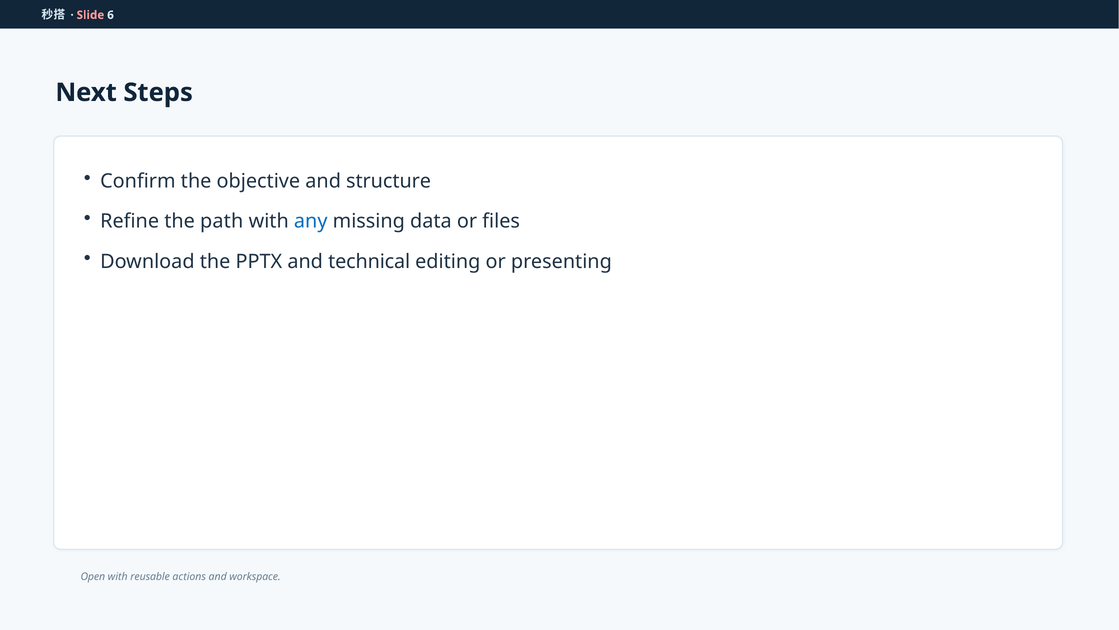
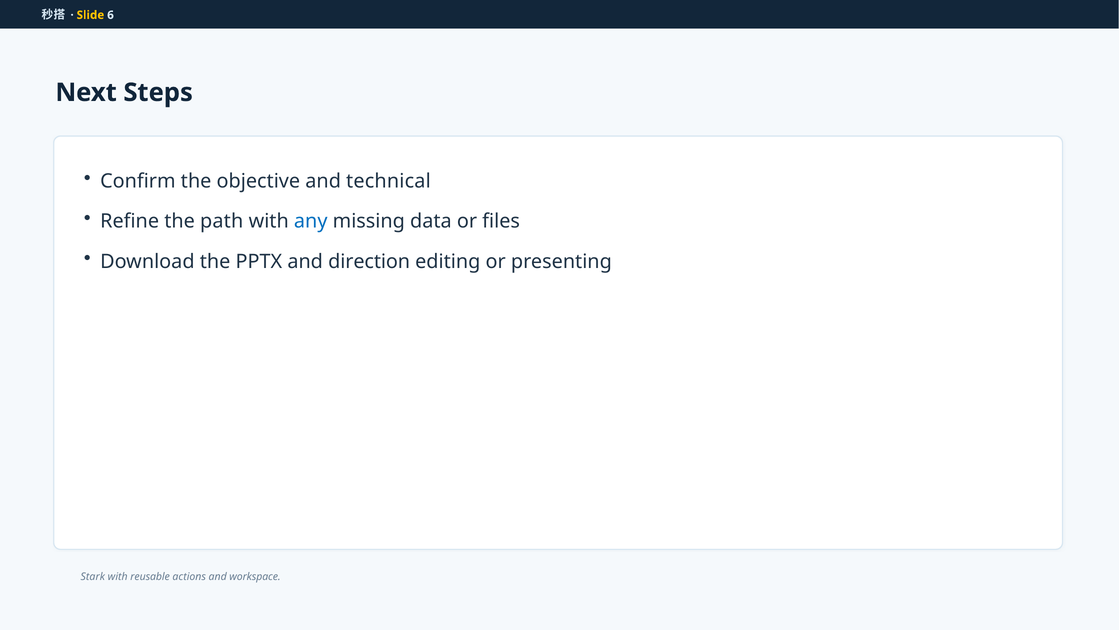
Slide colour: pink -> yellow (90, 15)
structure: structure -> technical (388, 181)
technical: technical -> direction (369, 261)
Open: Open -> Stark (93, 576)
